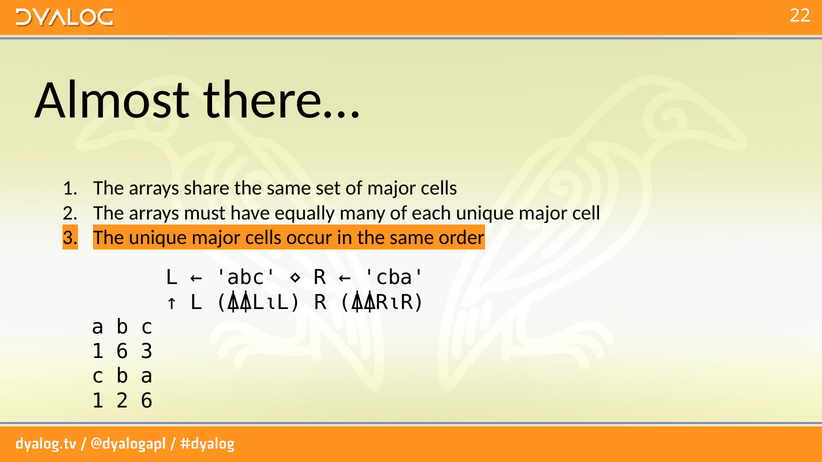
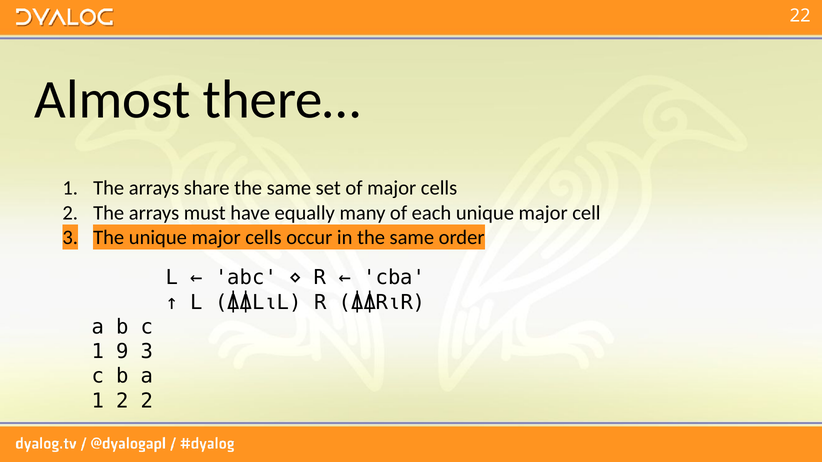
1 6: 6 -> 9 (122, 352)
2 6: 6 -> 2 (147, 401)
